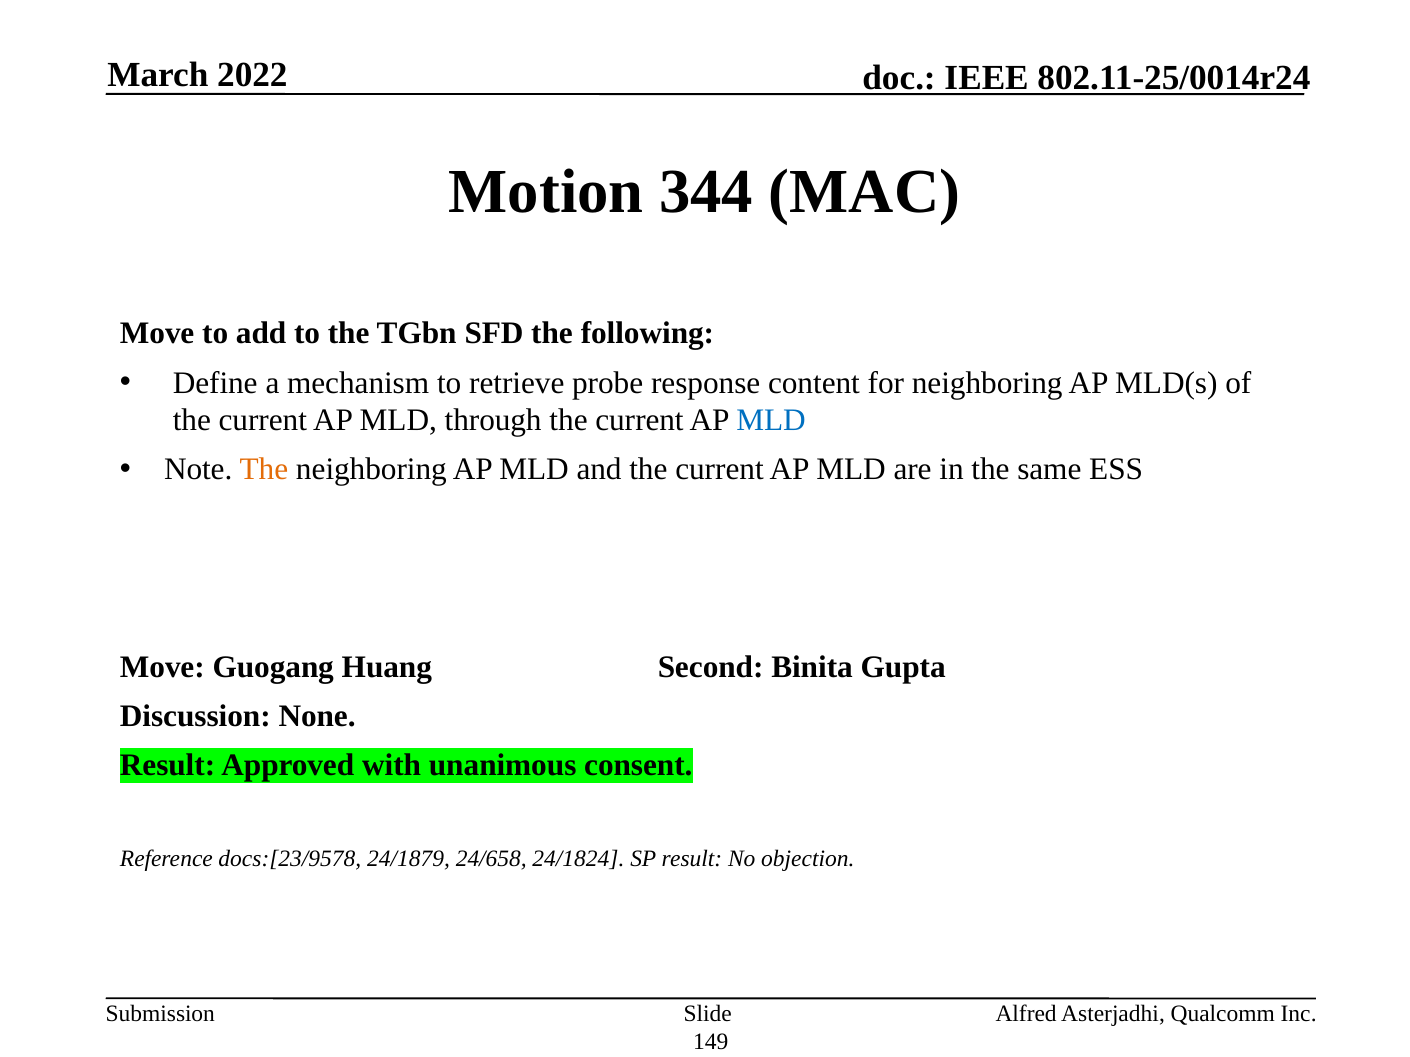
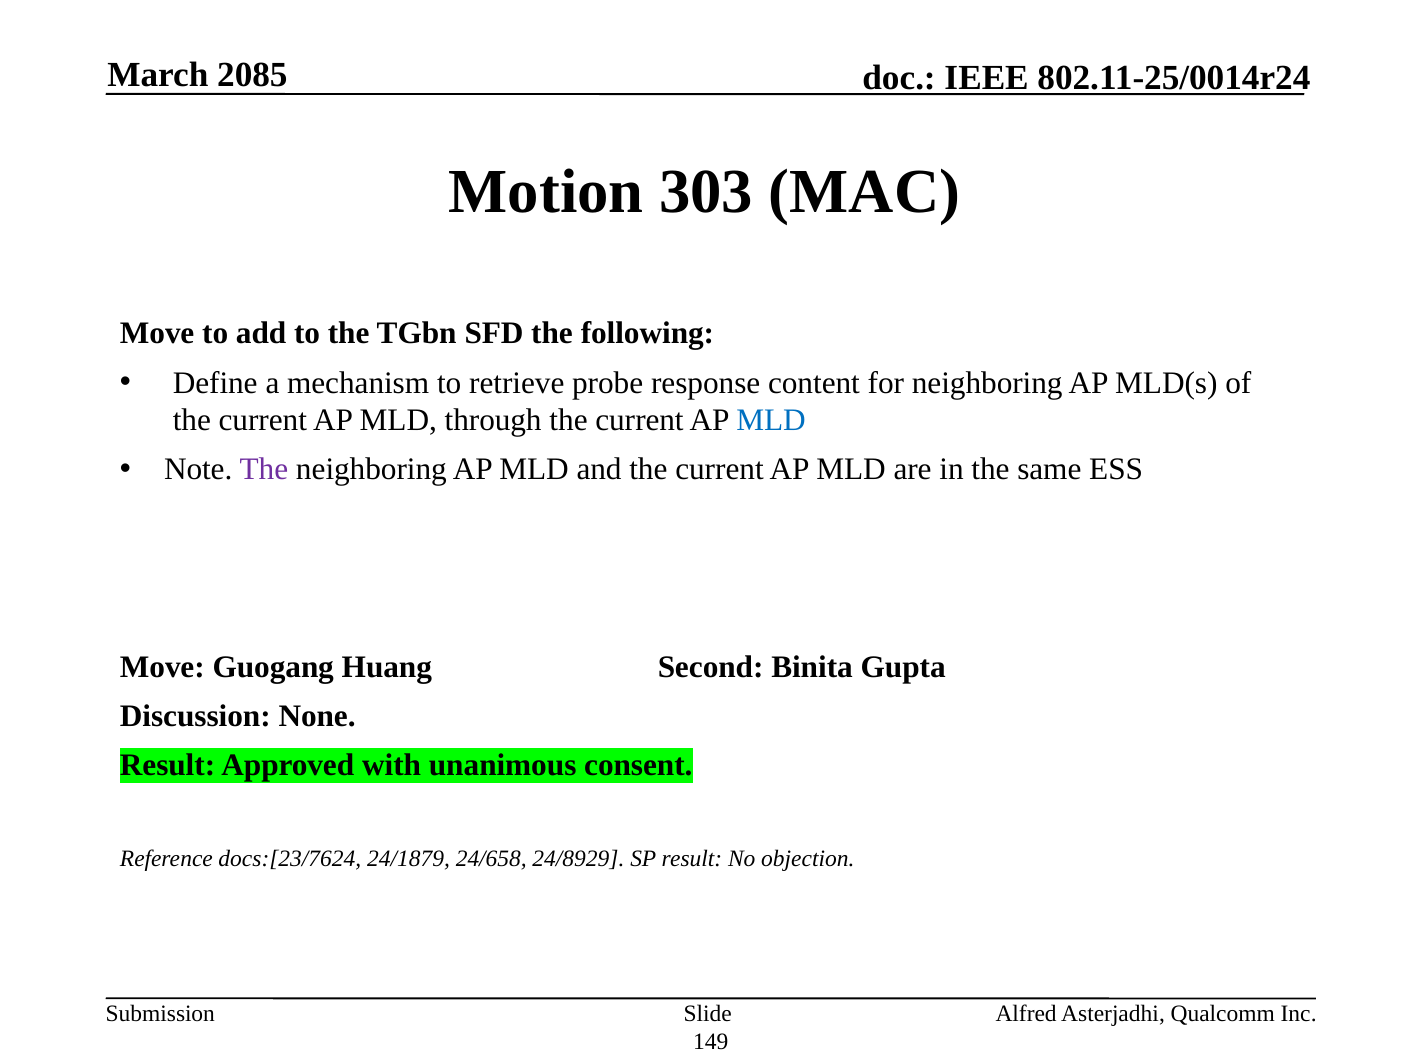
2022: 2022 -> 2085 (252, 75)
344: 344 -> 303 (706, 192)
The colour: orange -> purple (264, 470)
docs:[23/9578: docs:[23/9578 -> docs:[23/7624 (290, 859)
24/1824: 24/1824 -> 24/8929 (578, 859)
